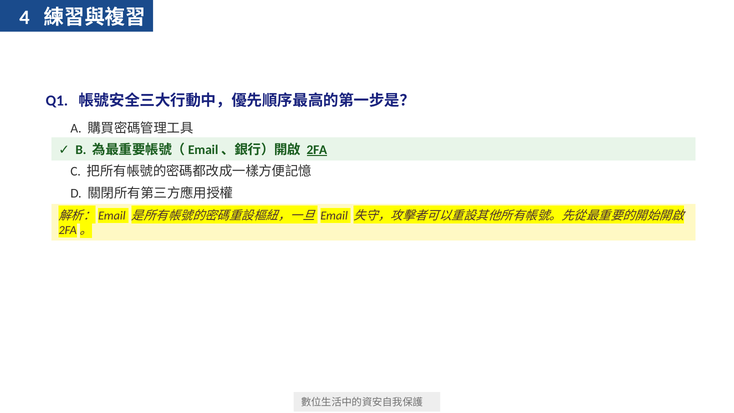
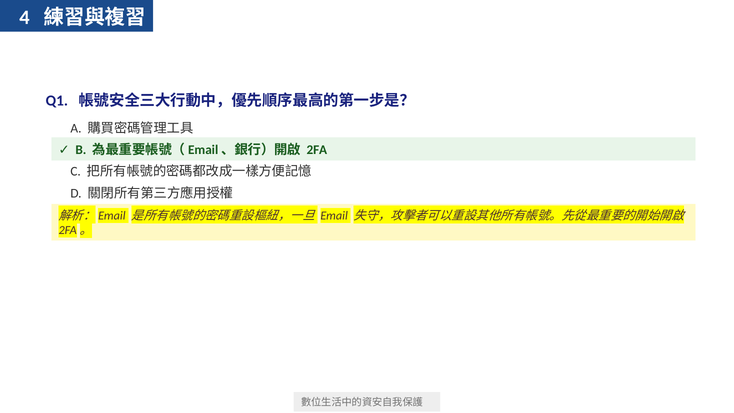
2FA underline: present -> none (317, 150)
